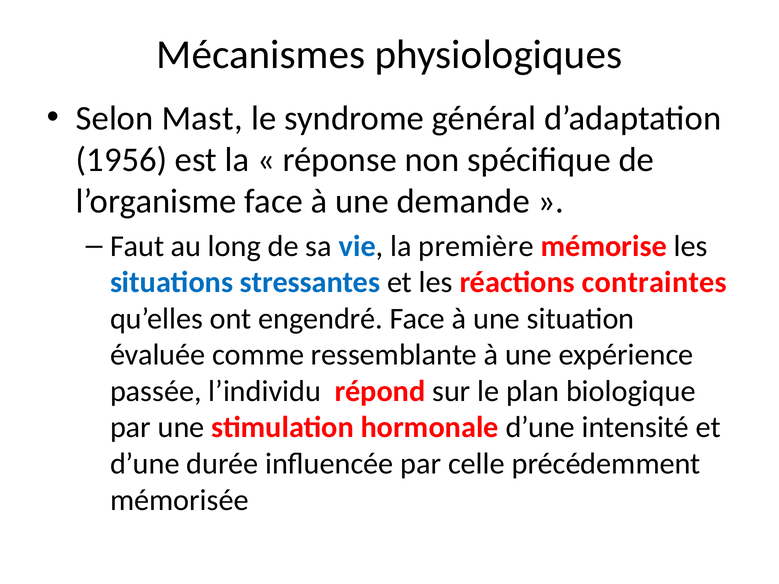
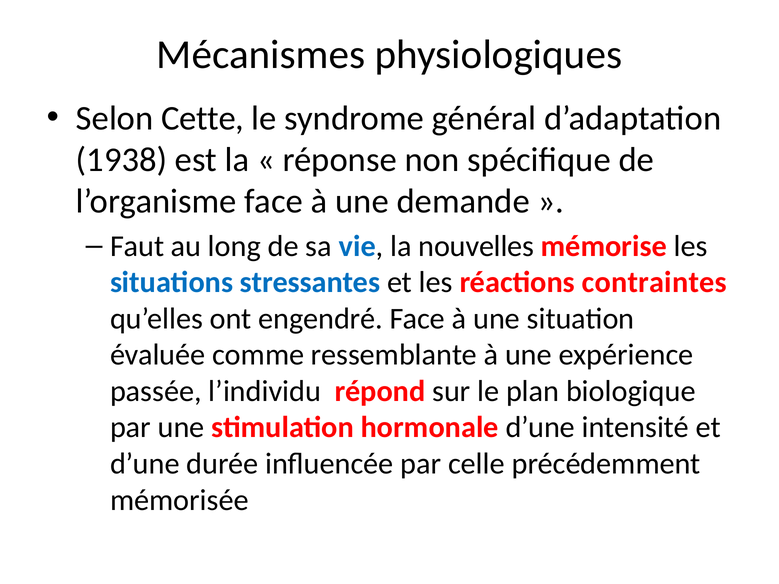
Mast: Mast -> Cette (203, 118)
1956: 1956 -> 1938 (122, 160)
première: première -> nouvelles (476, 246)
